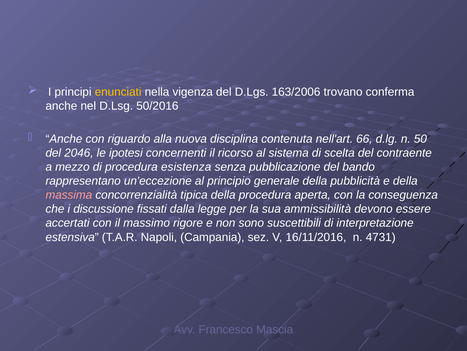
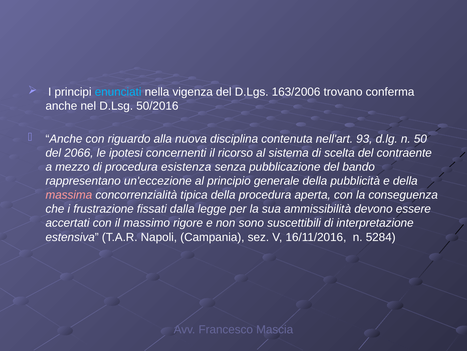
enunciati colour: yellow -> light blue (118, 92)
66: 66 -> 93 (364, 139)
2046: 2046 -> 2066 (79, 153)
discussione: discussione -> frustrazione (104, 209)
4731: 4731 -> 5284 (381, 237)
